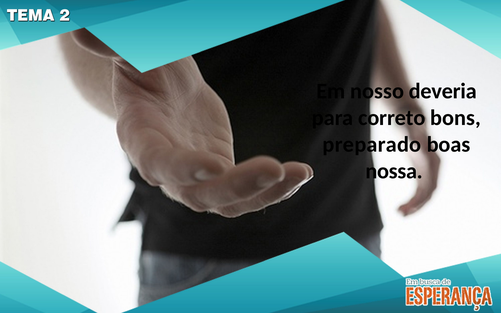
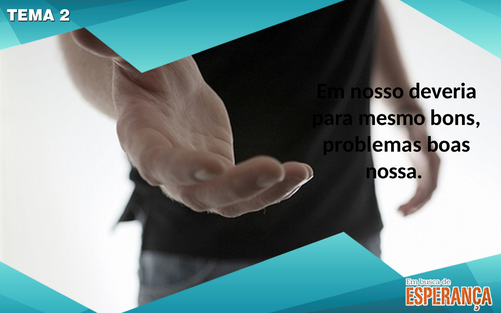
correto: correto -> mesmo (392, 118)
preparado: preparado -> problemas (372, 145)
